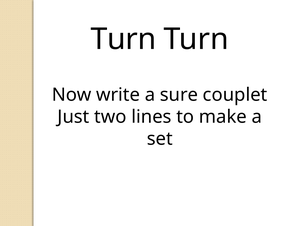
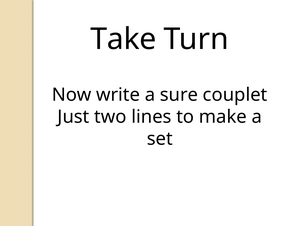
Turn: Turn -> Take (123, 39)
